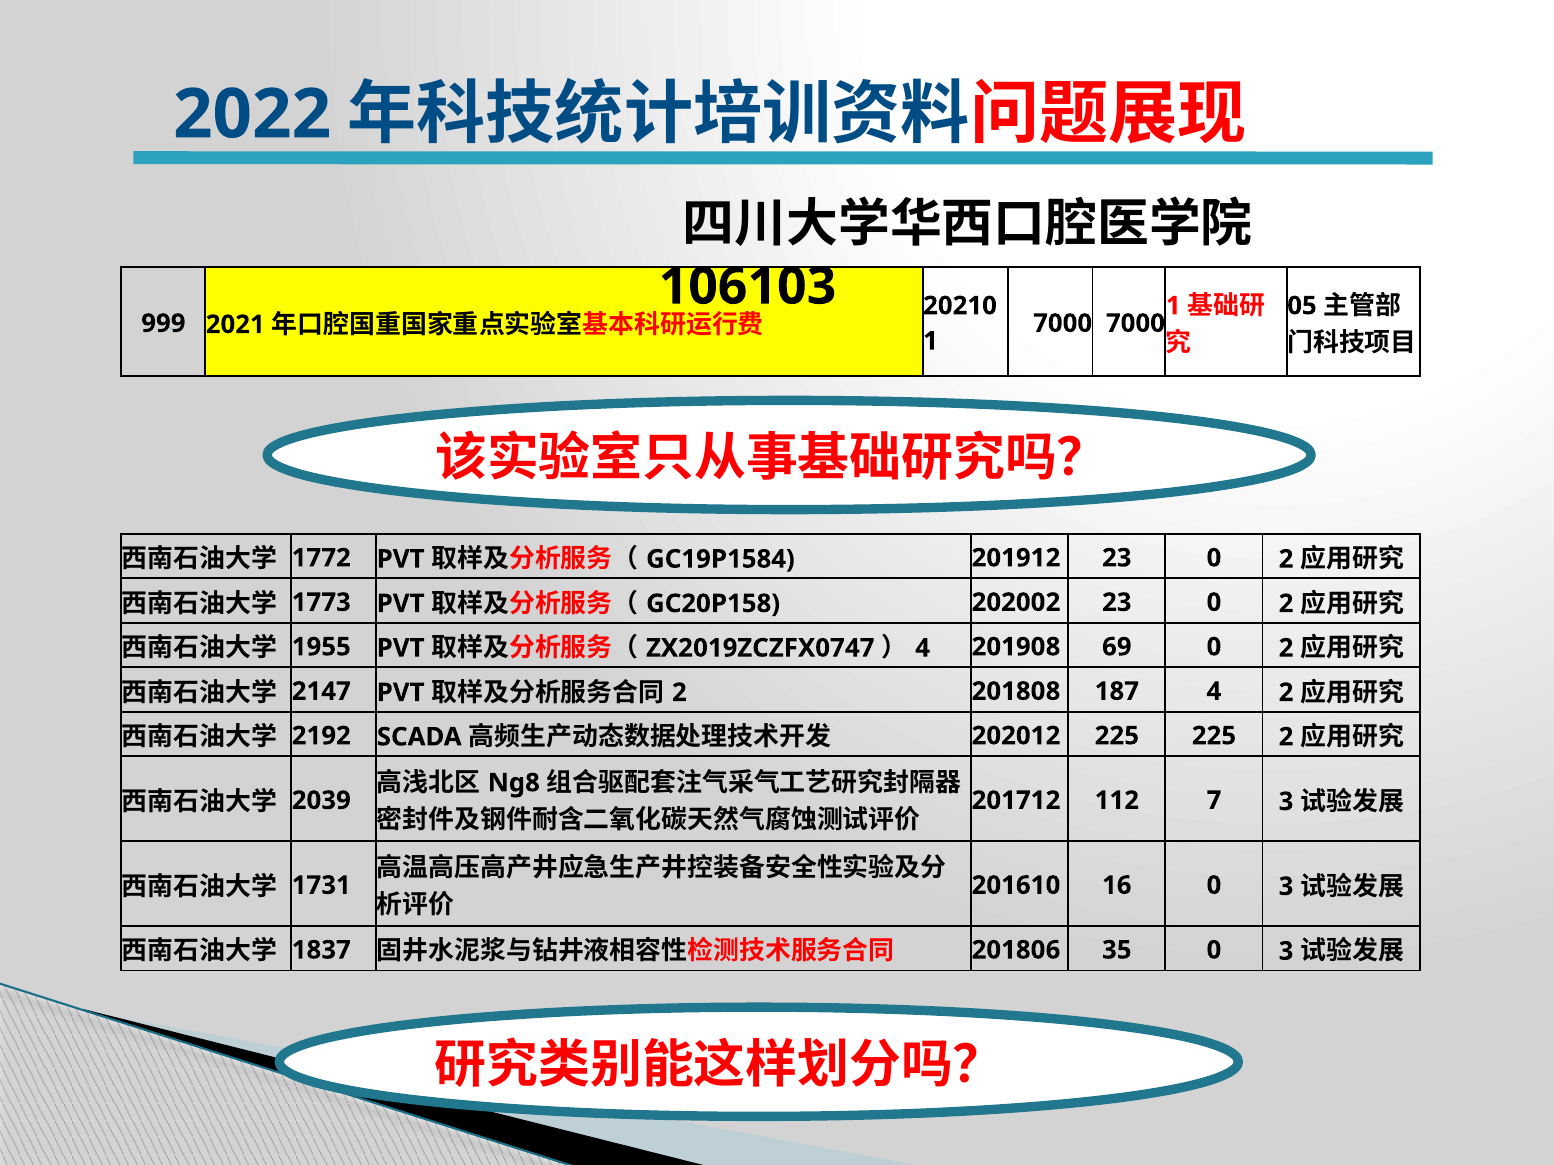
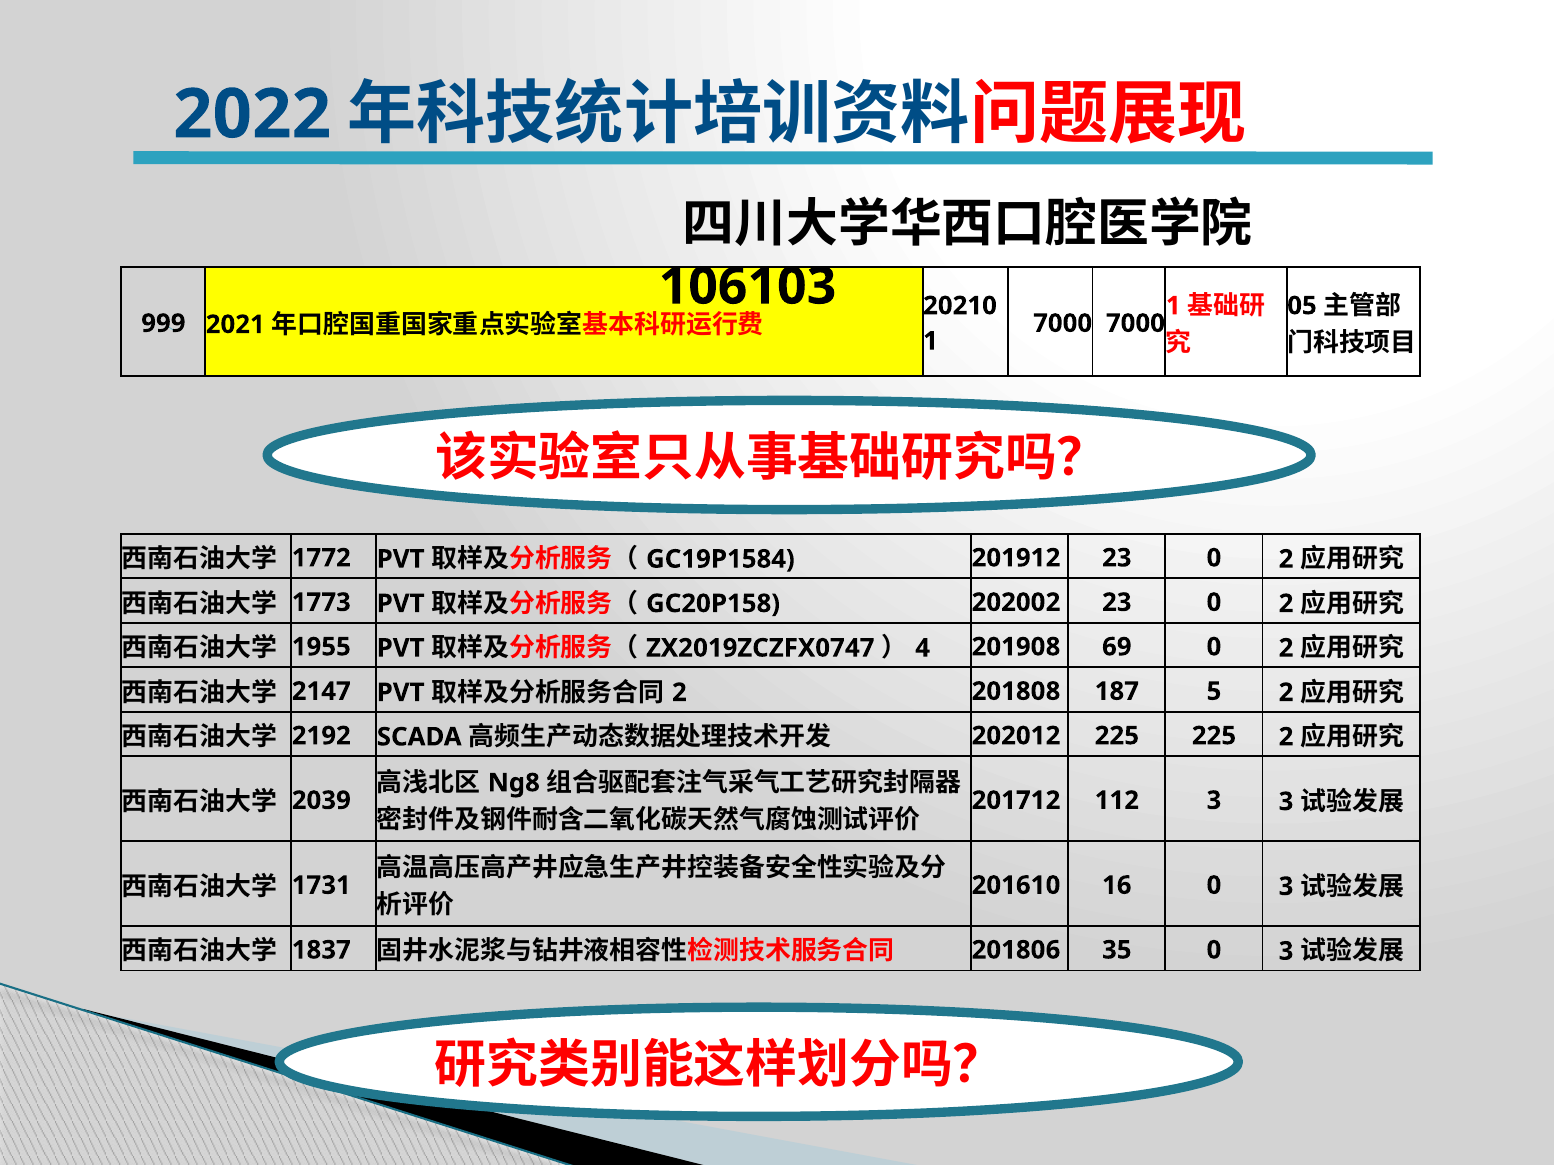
187 4: 4 -> 5 (1214, 692)
112 7: 7 -> 3 (1214, 801)
